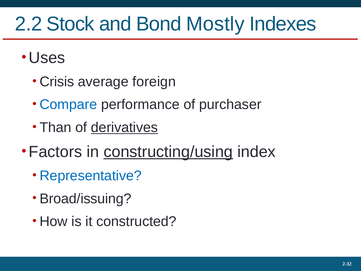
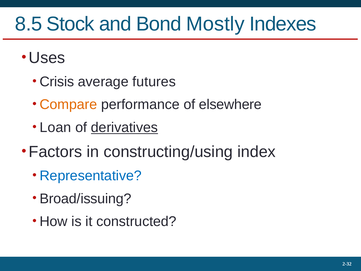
2.2: 2.2 -> 8.5 (29, 24)
foreign: foreign -> futures (154, 82)
Compare colour: blue -> orange (68, 105)
purchaser: purchaser -> elsewhere (230, 105)
Than: Than -> Loan (55, 127)
constructing/using underline: present -> none (168, 152)
